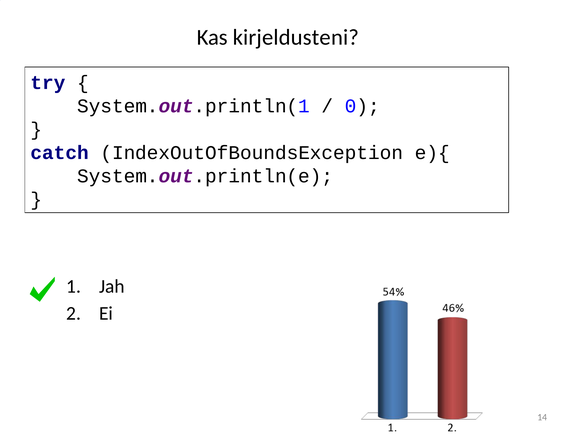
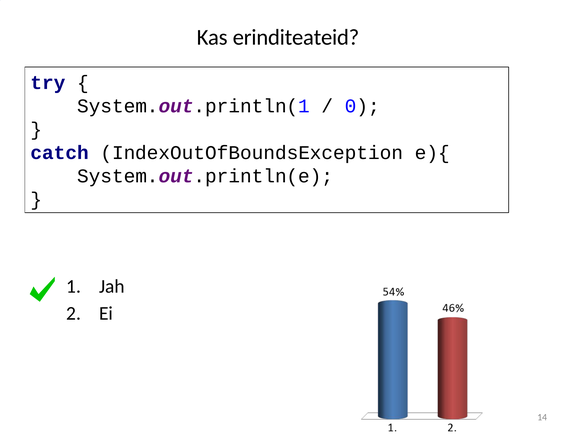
kirjeldusteni: kirjeldusteni -> erinditeateid (296, 37)
